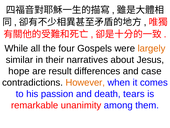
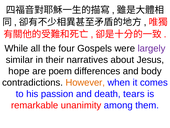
largely colour: orange -> purple (152, 48)
result: result -> poem (60, 71)
case: case -> body (151, 71)
